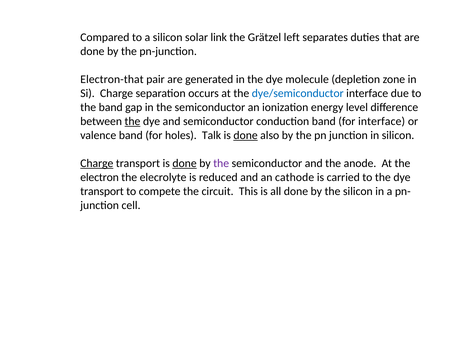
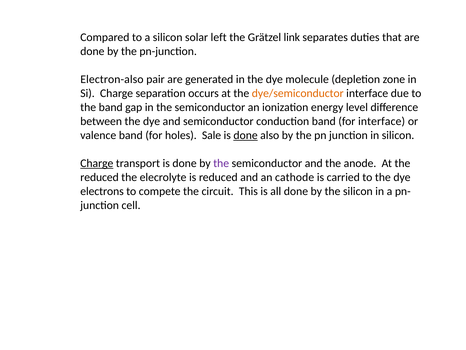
link: link -> left (219, 37)
left: left -> link (292, 37)
Electron-that: Electron-that -> Electron-also (112, 79)
dye/semiconductor colour: blue -> orange (298, 93)
the underline: present -> none (132, 121)
Talk: Talk -> Sale (212, 135)
done underline: present -> none (185, 163)
electron: electron -> reduced (100, 177)
transport: transport -> electrons (102, 191)
